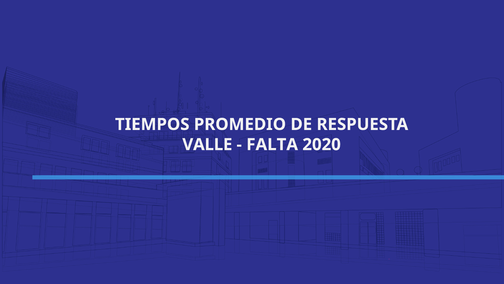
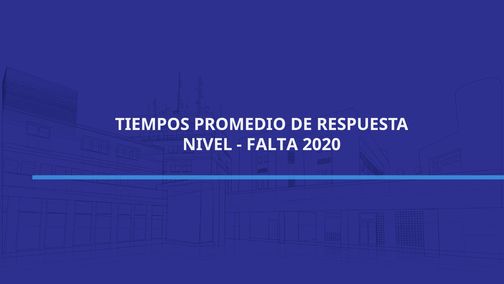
VALLE: VALLE -> NIVEL (207, 144)
